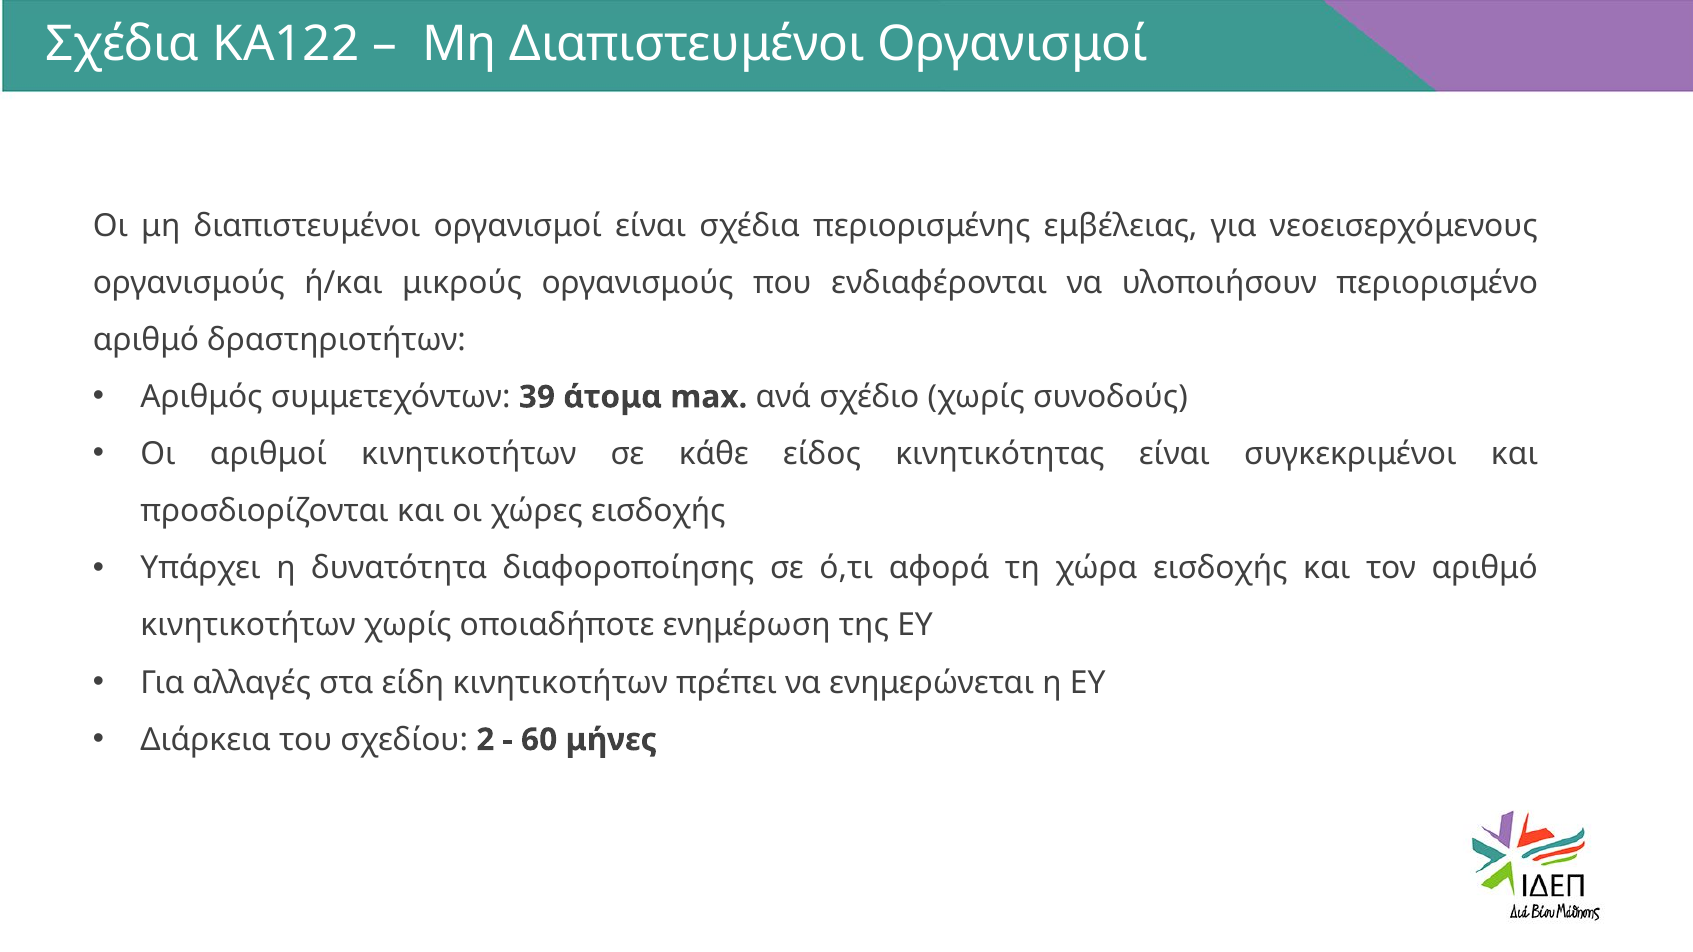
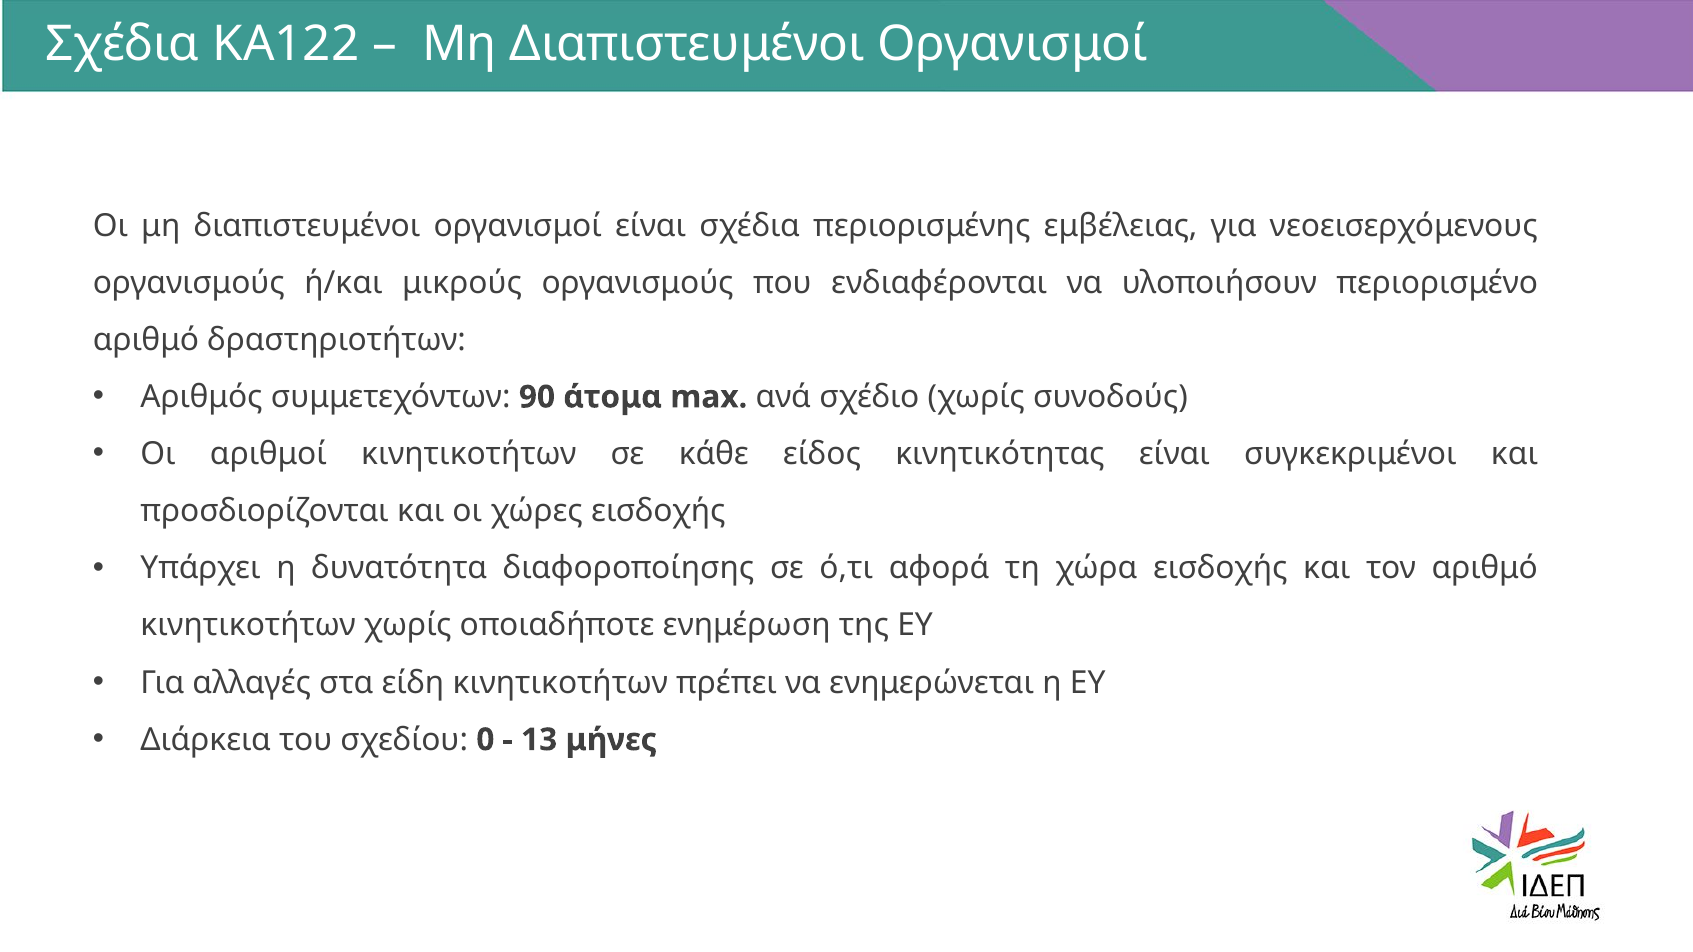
39: 39 -> 90 (537, 397)
2: 2 -> 0 (485, 740)
60: 60 -> 13 (539, 740)
